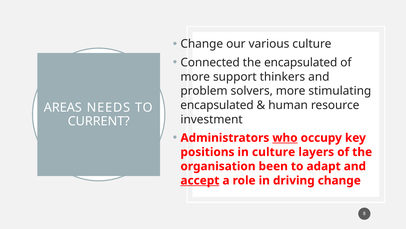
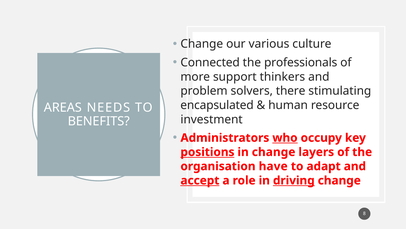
the encapsulated: encapsulated -> professionals (301, 62)
solvers more: more -> there (291, 91)
CURRENT: CURRENT -> BENEFITS (99, 121)
positions underline: none -> present (207, 152)
in culture: culture -> change (274, 152)
been: been -> have (273, 166)
driving underline: none -> present (294, 180)
